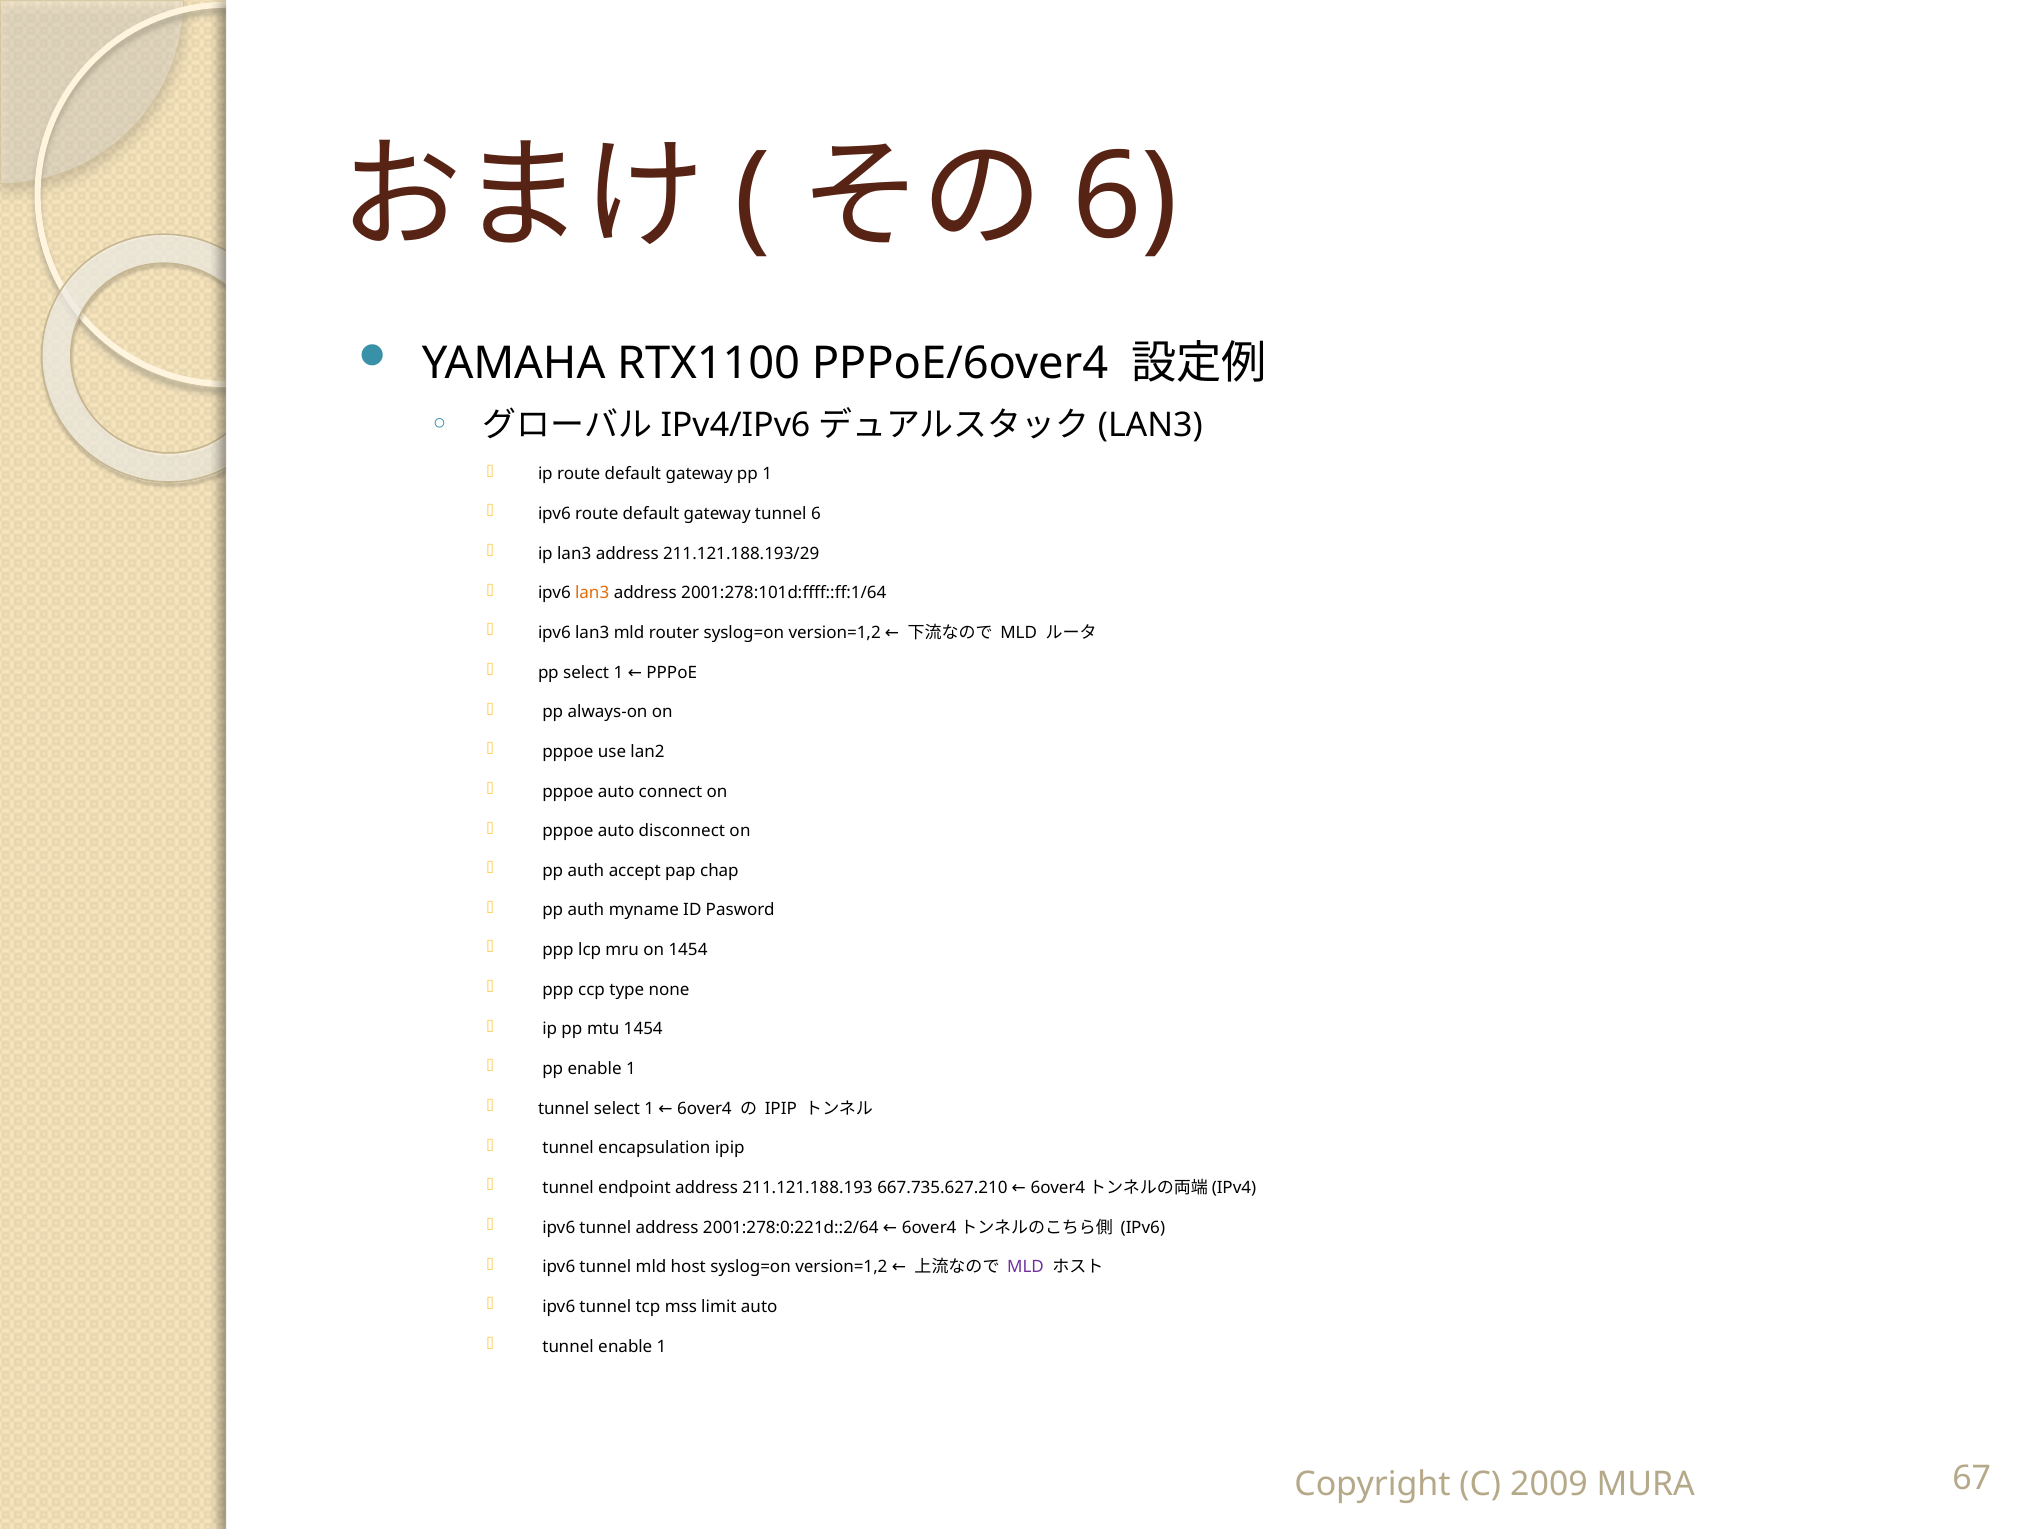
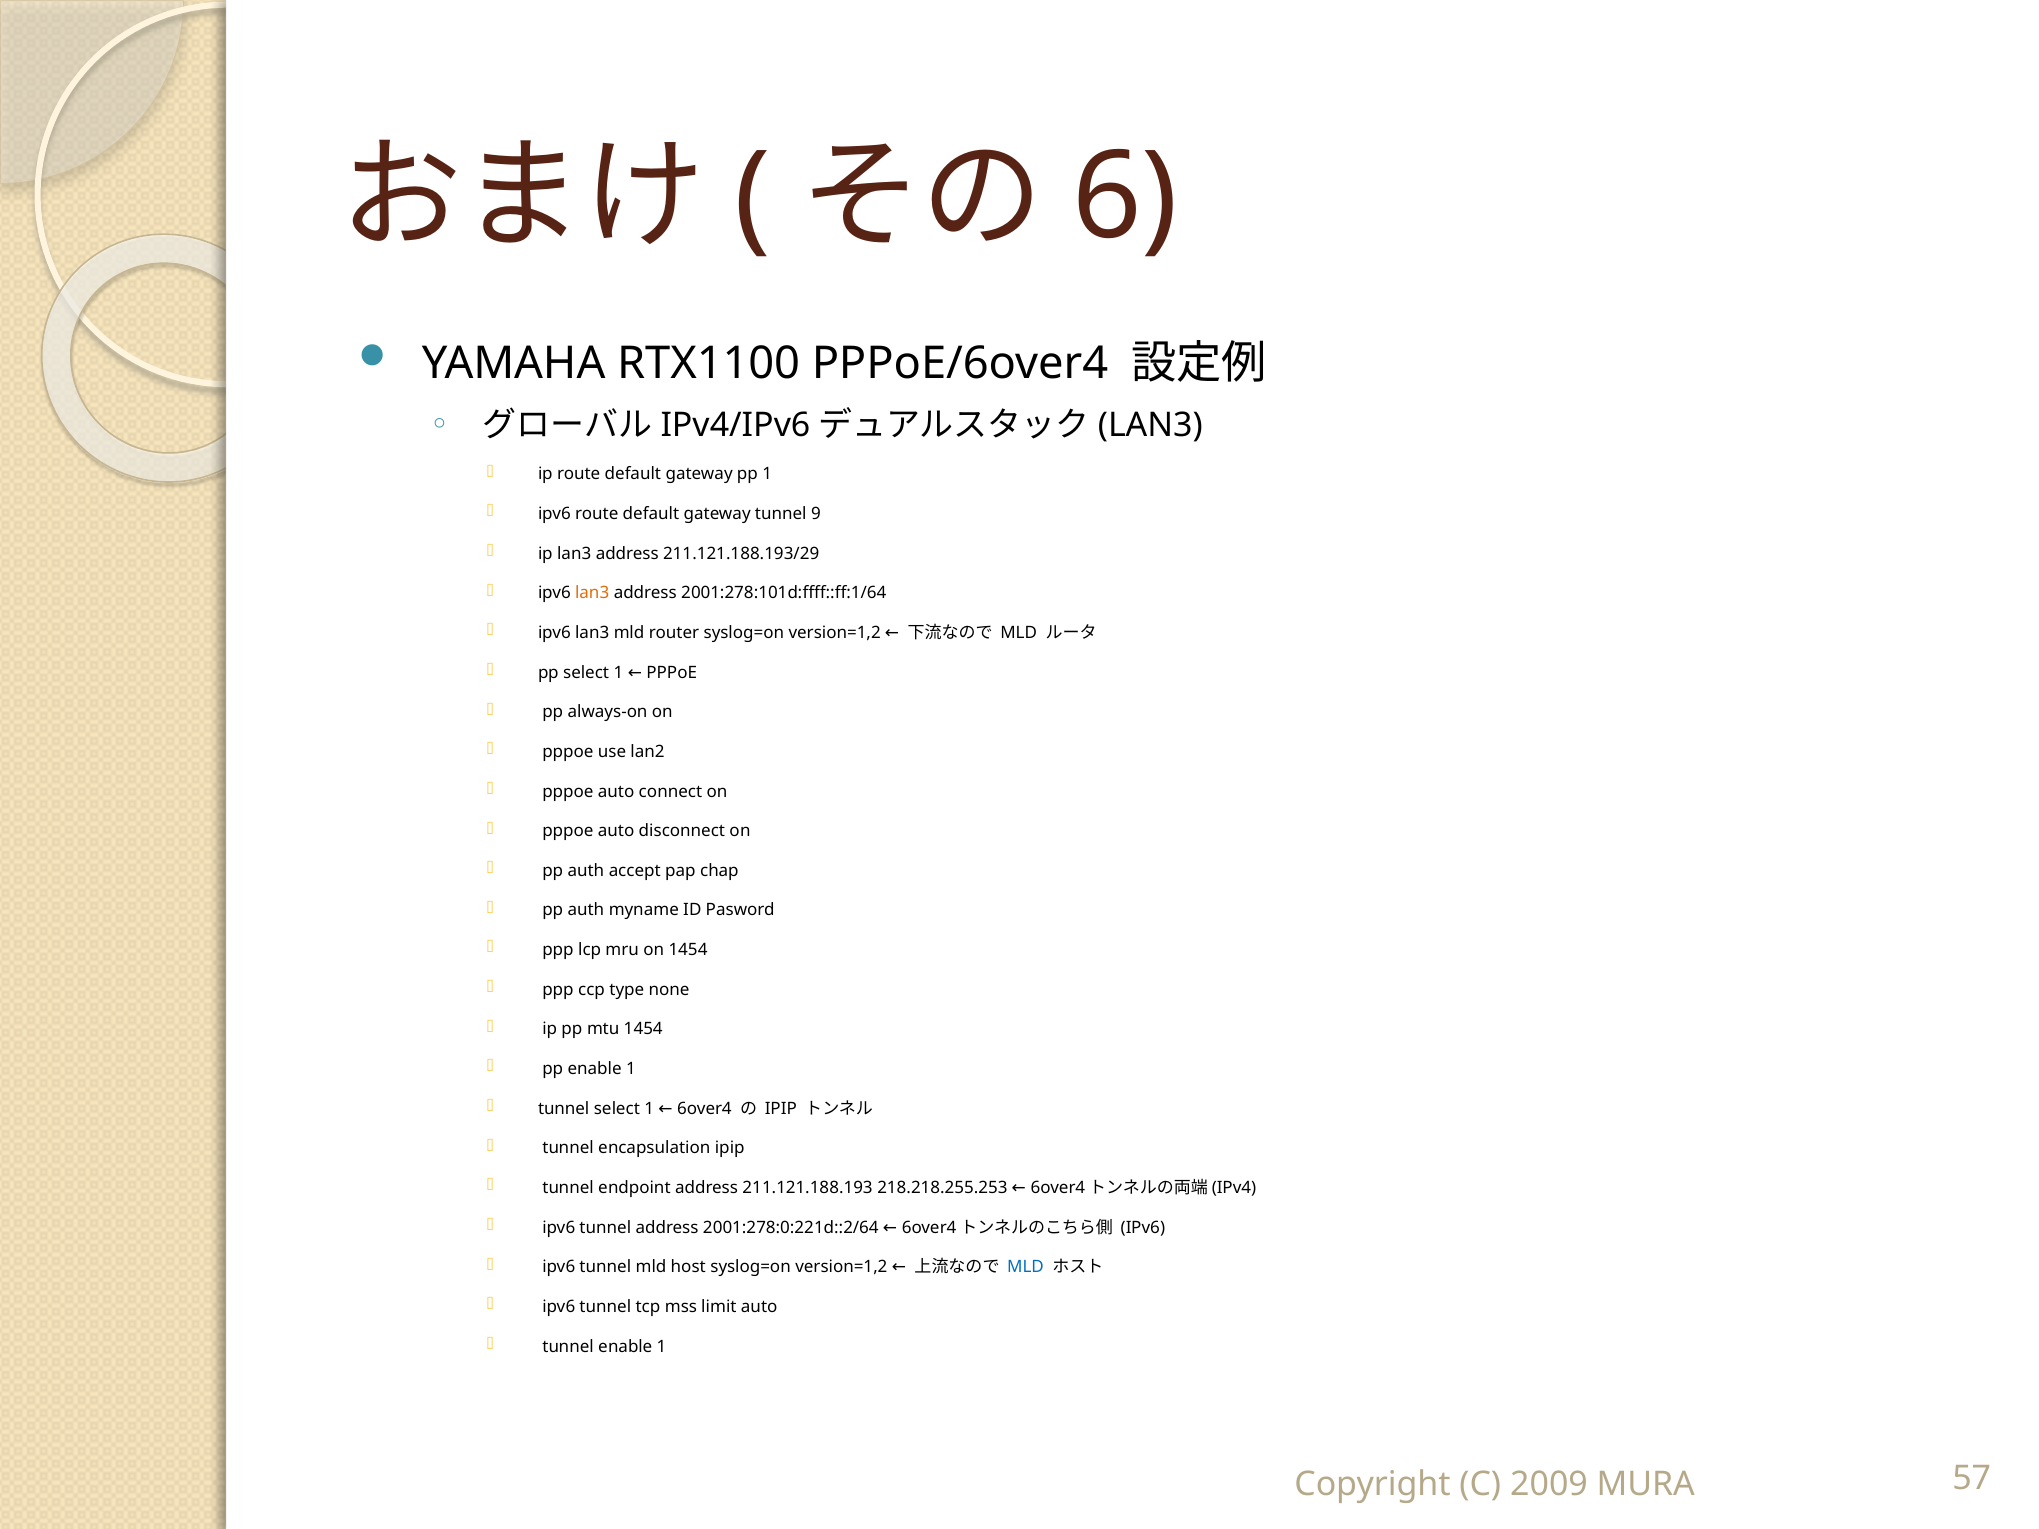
tunnel 6: 6 -> 9 (816, 514)
667.735.627.210: 667.735.627.210 -> 218.218.255.253 (942, 1188)
MLD colour: purple -> blue (1026, 1267)
67: 67 -> 57 (1972, 1479)
